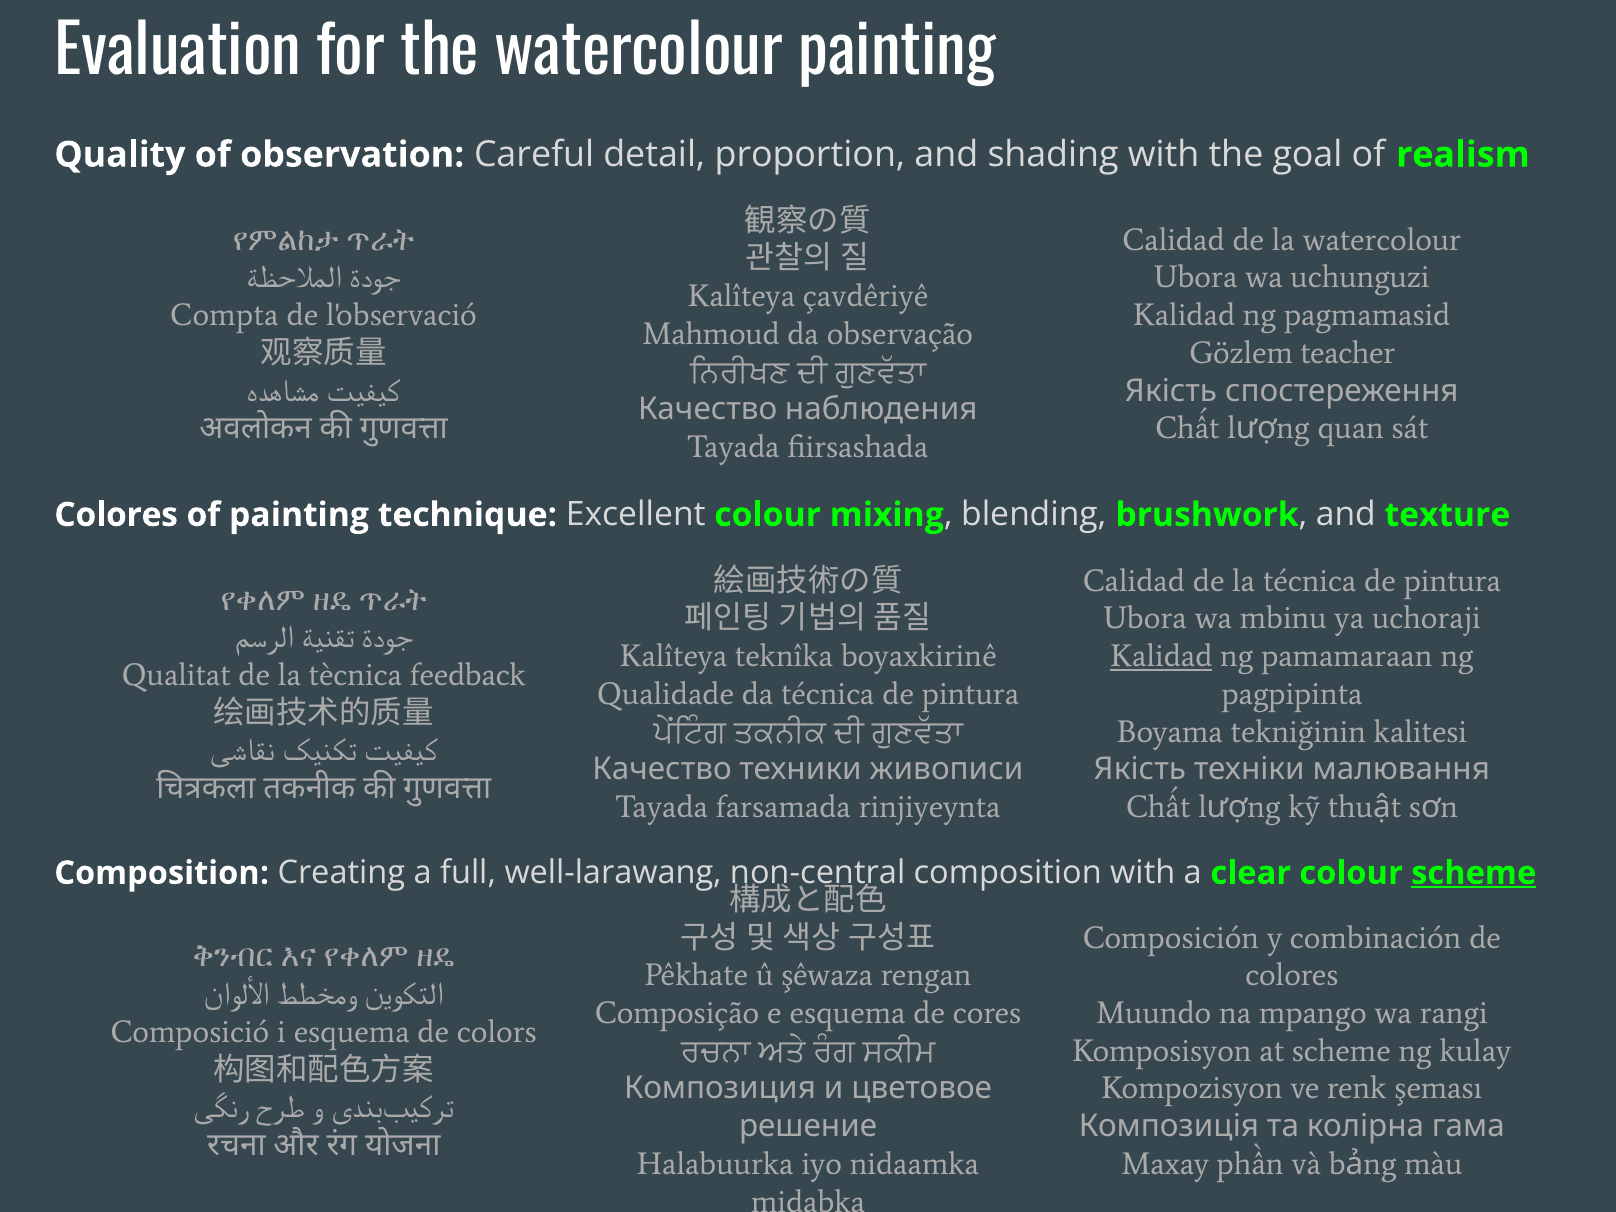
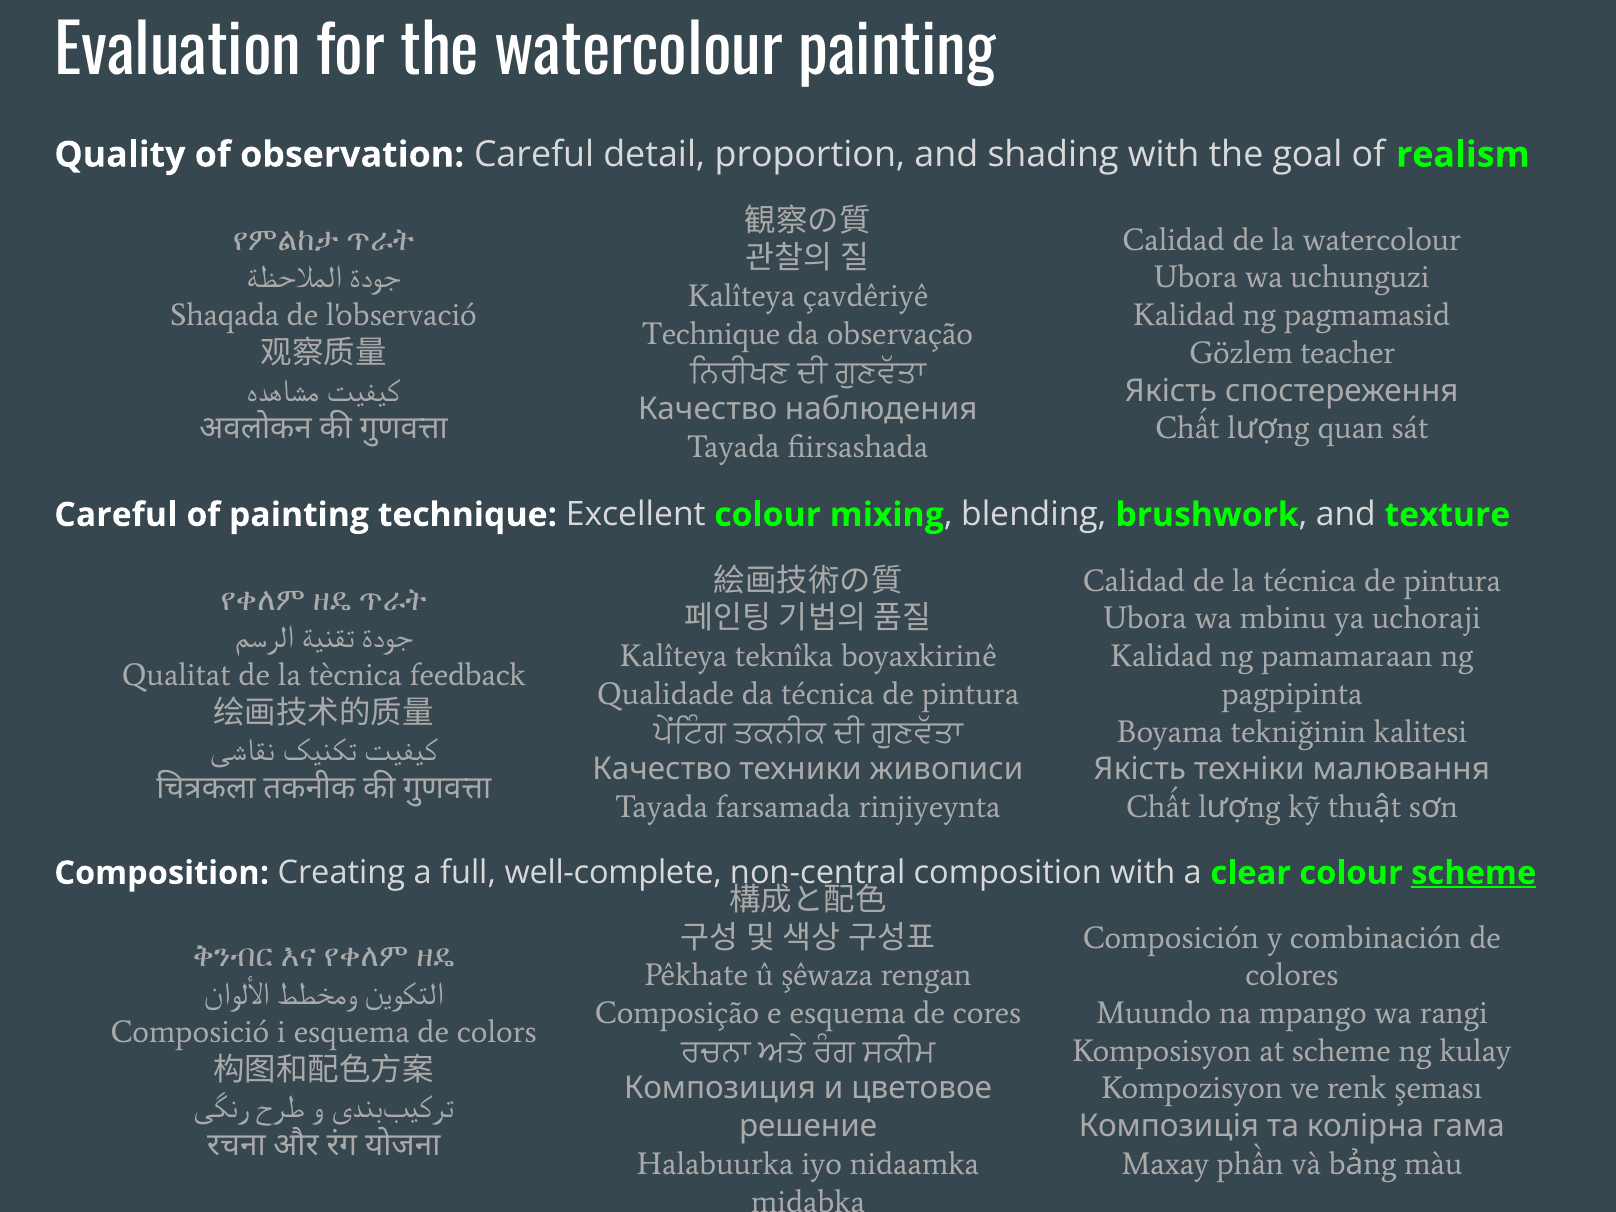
Compta: Compta -> Shaqada (225, 315)
Mahmoud: Mahmoud -> Technique (711, 334)
Colores: Colores -> Careful (116, 515)
Kalidad underline: present -> none (1161, 656)
well-larawang: well-larawang -> well-complete (613, 873)
